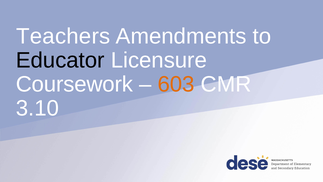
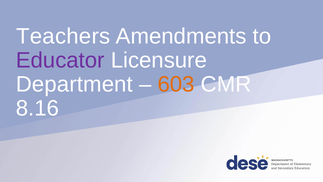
Educator colour: black -> purple (60, 60)
Coursework: Coursework -> Department (74, 84)
3.10: 3.10 -> 8.16 (37, 108)
